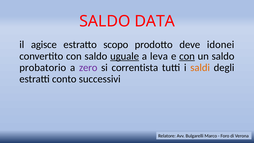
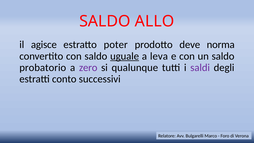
DATA: DATA -> ALLO (155, 21)
scopo: scopo -> poter (116, 45)
idonei: idonei -> norma (221, 45)
con underline: present -> none (187, 56)
correntista: correntista -> qualunque (135, 67)
saldi colour: orange -> purple (200, 67)
